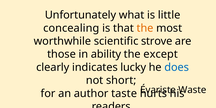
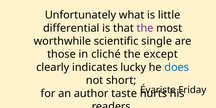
concealing: concealing -> differential (71, 28)
the colour: orange -> purple (145, 28)
strove: strove -> single (157, 41)
ability: ability -> cliché (106, 54)
Waste: Waste -> Friday (192, 90)
